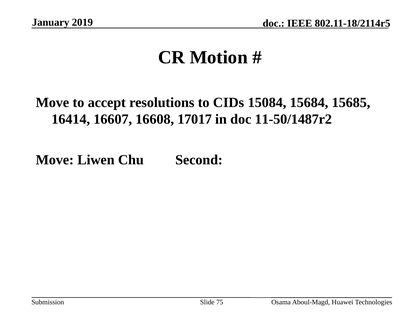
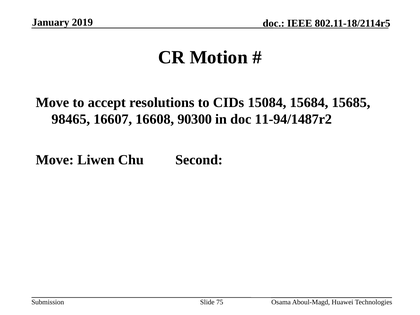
16414: 16414 -> 98465 (71, 119)
17017: 17017 -> 90300 (195, 119)
11-50/1487r2: 11-50/1487r2 -> 11-94/1487r2 (293, 119)
